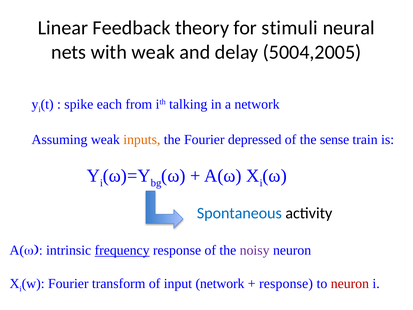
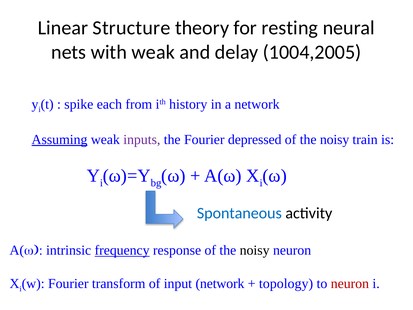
Feedback: Feedback -> Structure (131, 28)
stimuli: stimuli -> resting (290, 28)
5004,2005: 5004,2005 -> 1004,2005 (312, 52)
talking: talking -> history (188, 104)
Assuming underline: none -> present (59, 139)
inputs colour: orange -> purple (142, 139)
sense: sense -> noisy (335, 139)
noisy colour: purple -> black (255, 250)
response: response -> topology (286, 283)
